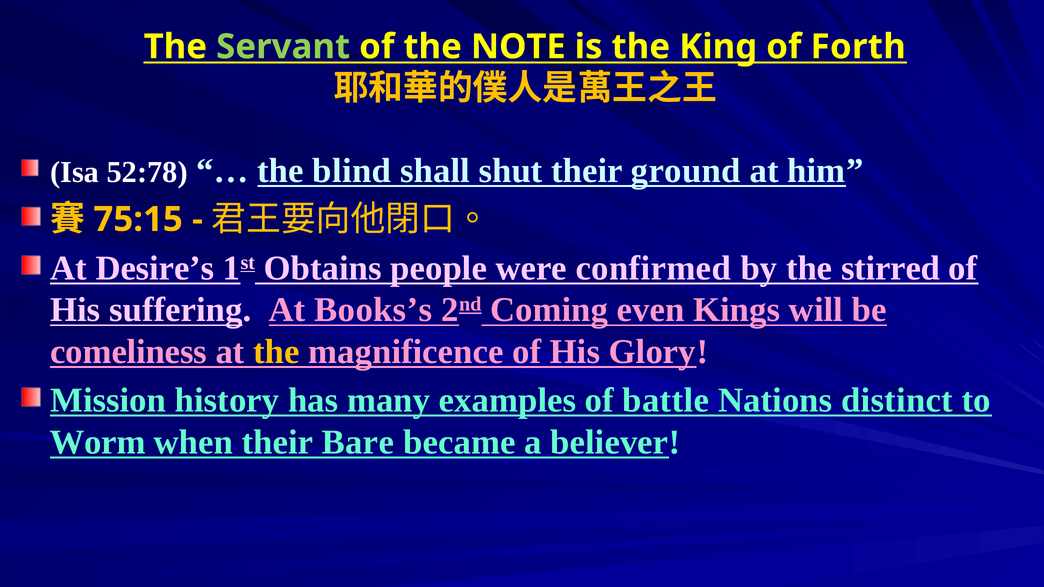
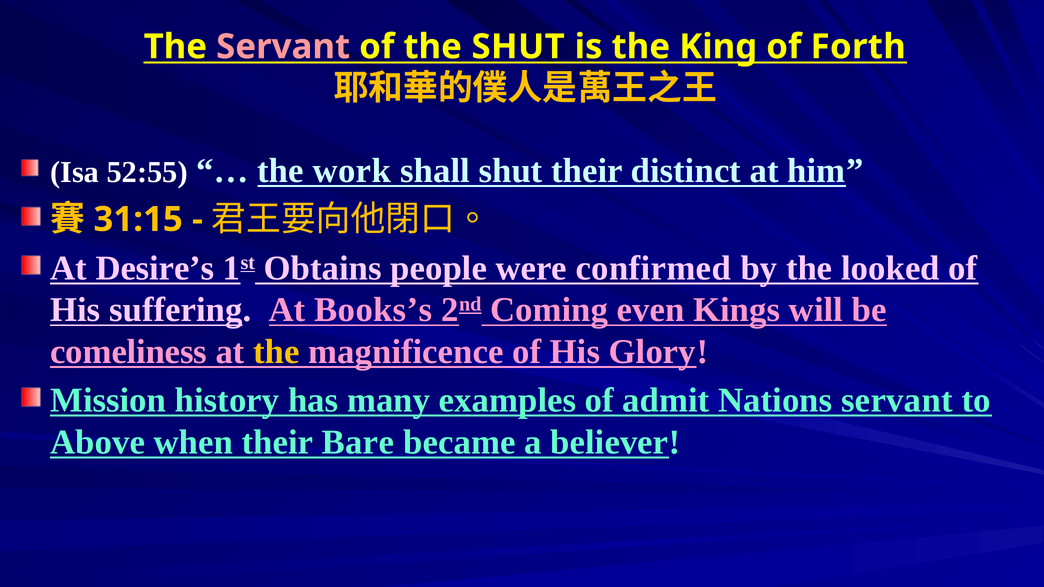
Servant colour: light green -> pink (283, 47)
the NOTE: NOTE -> SHUT (518, 47)
52:78: 52:78 -> 52:55 (147, 172)
blind: blind -> work (352, 171)
ground: ground -> distinct (686, 171)
75:15: 75:15 -> 31:15 (138, 220)
stirred: stirred -> looked (891, 268)
battle: battle -> admit (666, 401)
Nations distinct: distinct -> servant (897, 401)
Worm: Worm -> Above (98, 442)
